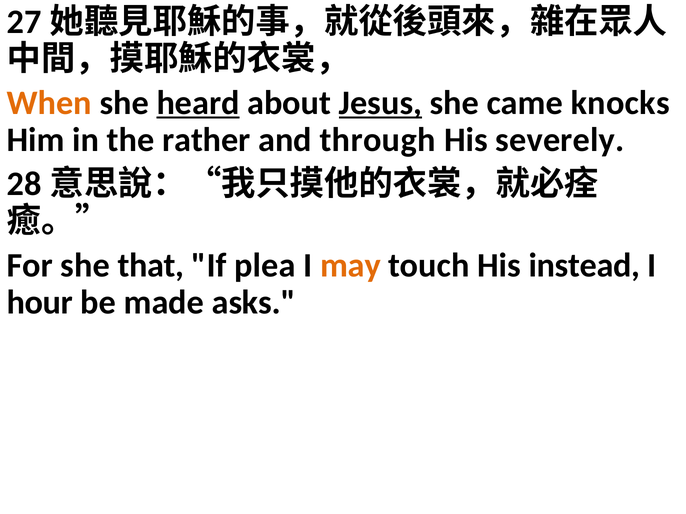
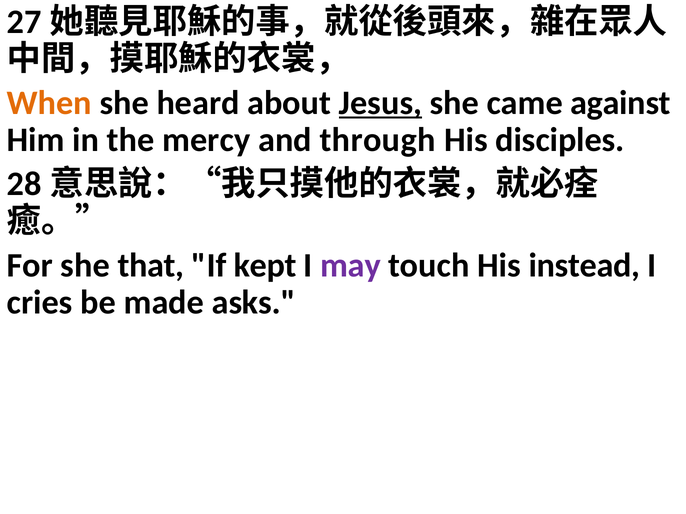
heard underline: present -> none (198, 103)
knocks: knocks -> against (621, 103)
rather: rather -> mercy (206, 140)
severely: severely -> disciples (560, 140)
plea: plea -> kept (265, 266)
may colour: orange -> purple (350, 266)
hour: hour -> cries (40, 303)
